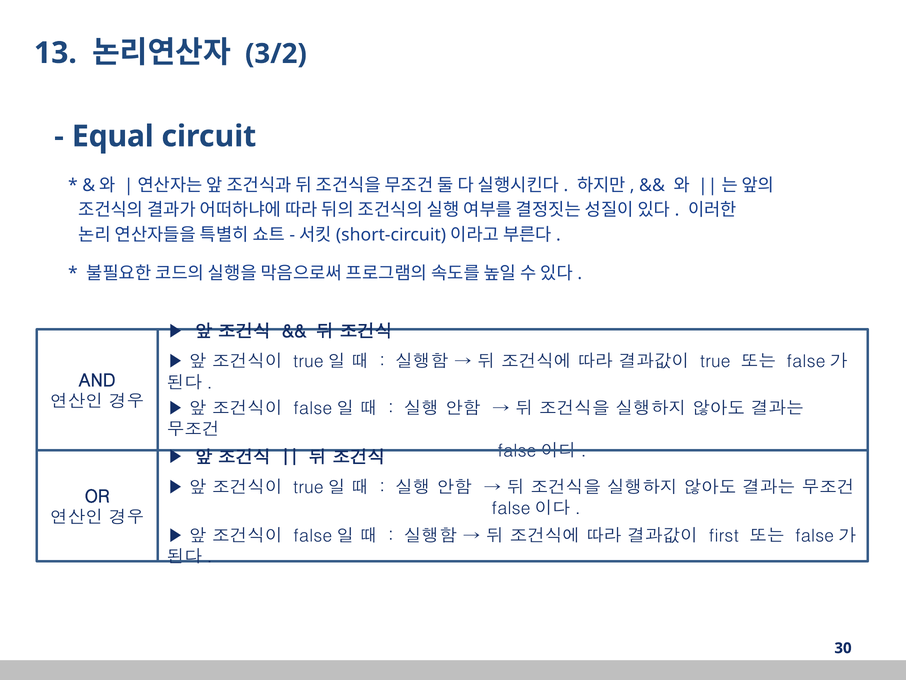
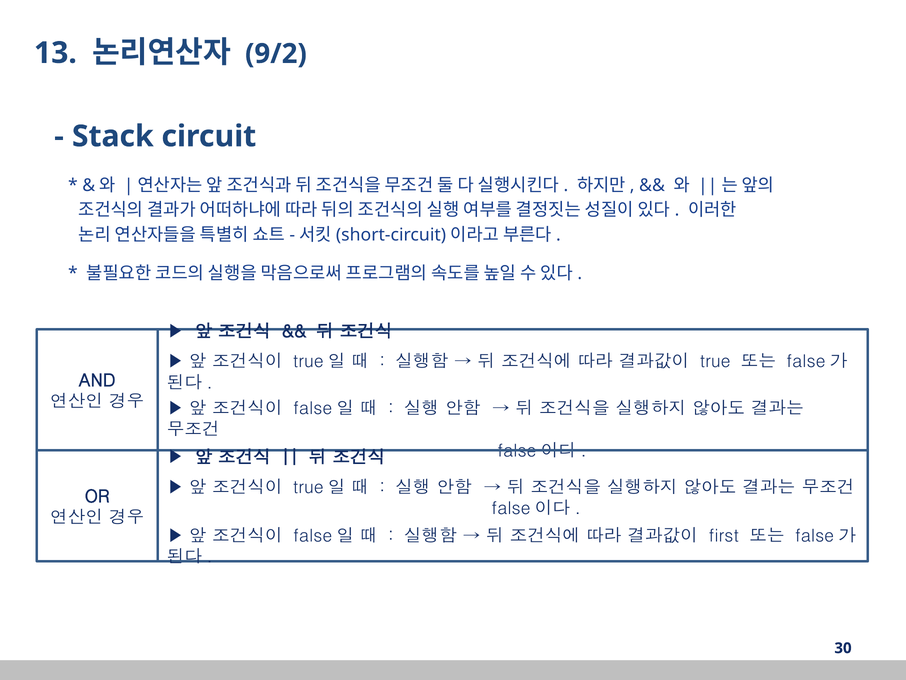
3/2: 3/2 -> 9/2 (276, 54)
Equal: Equal -> Stack (113, 136)
